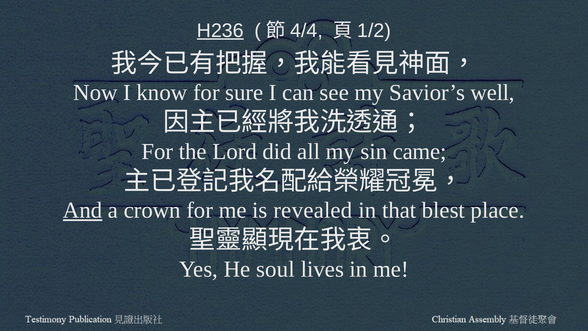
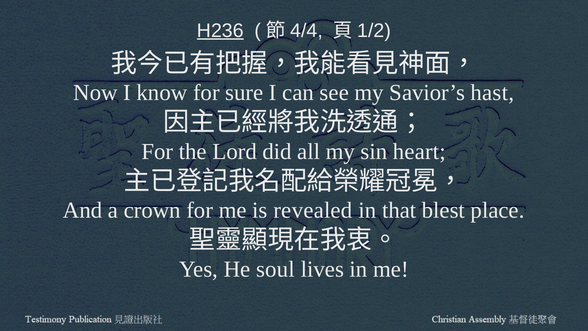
well: well -> hast (492, 93)
came: came -> heart (419, 151)
And underline: present -> none (83, 210)
